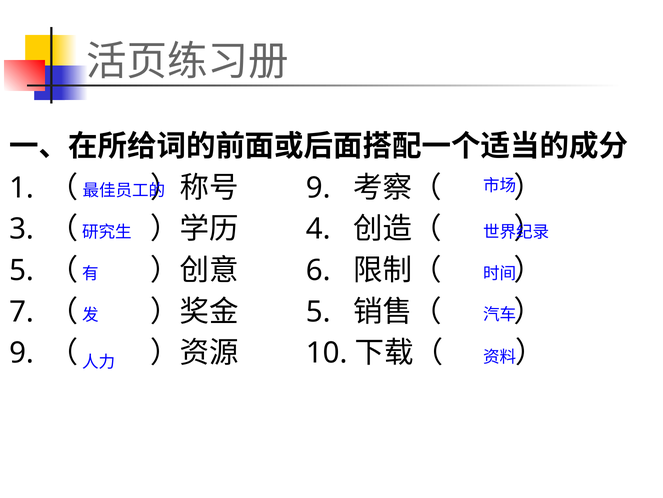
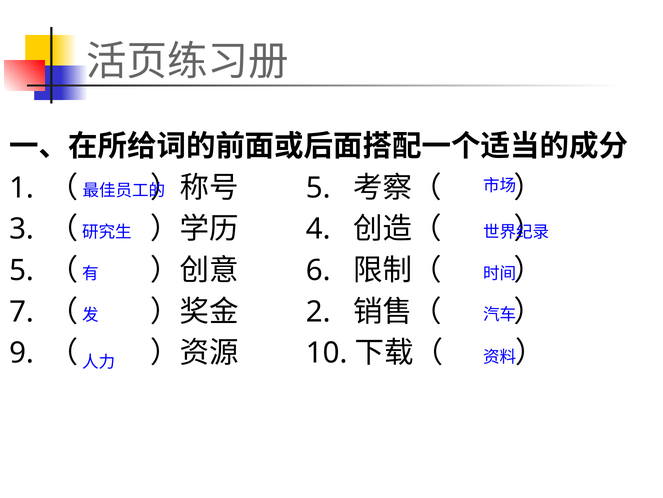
9: 9 -> 5 (318, 188)
5: 5 -> 2 (318, 311)
